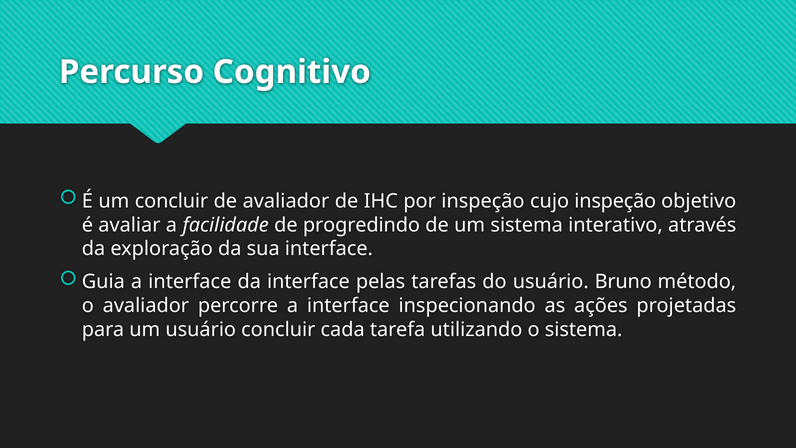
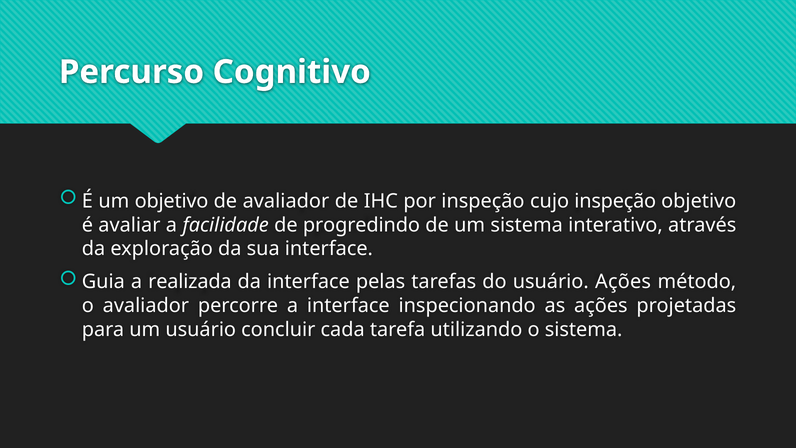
um concluir: concluir -> objetivo (172, 201)
Guia a interface: interface -> realizada (190, 282)
usuário Bruno: Bruno -> Ações (623, 282)
